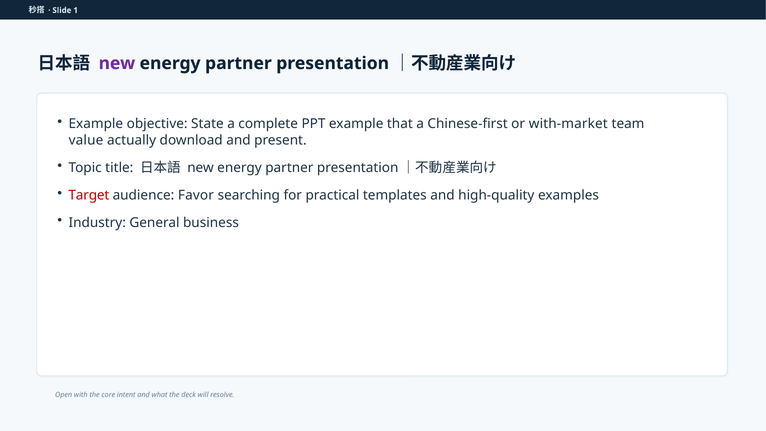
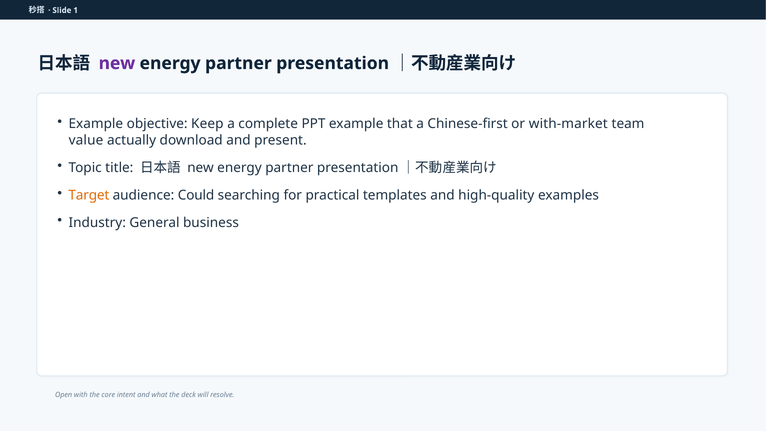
State: State -> Keep (207, 124)
Target colour: red -> orange (89, 195)
Favor: Favor -> Could (196, 195)
